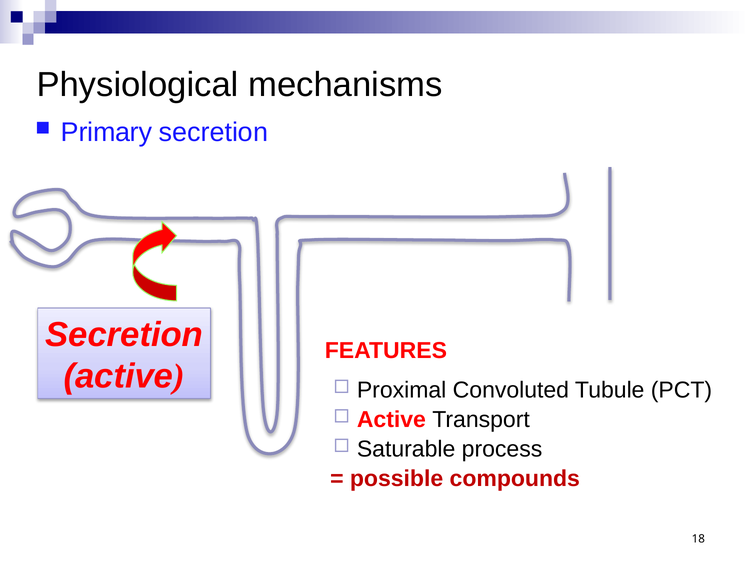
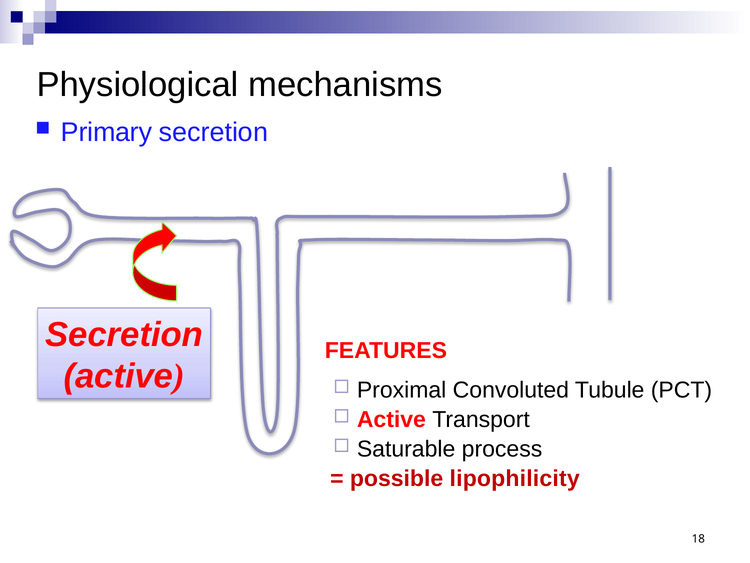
compounds: compounds -> lipophilicity (515, 478)
